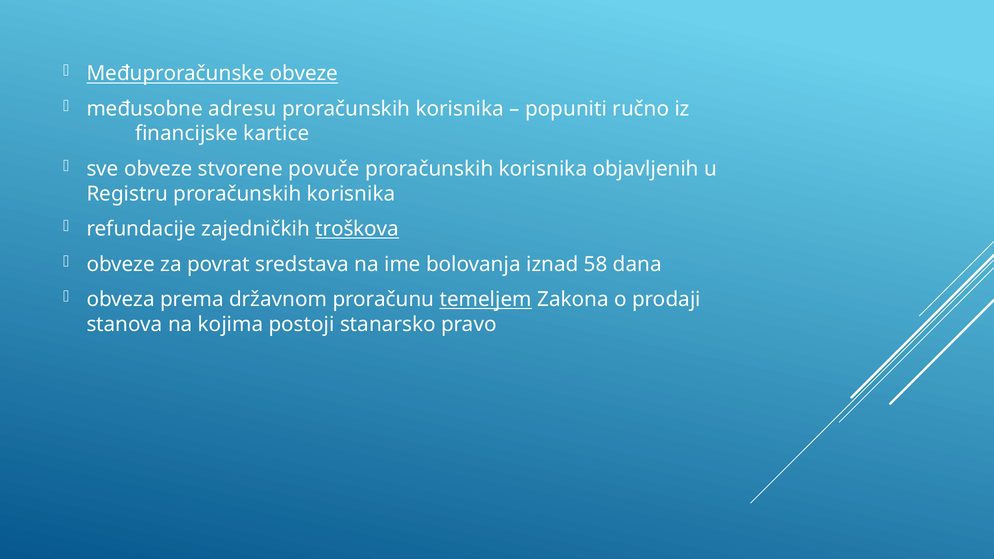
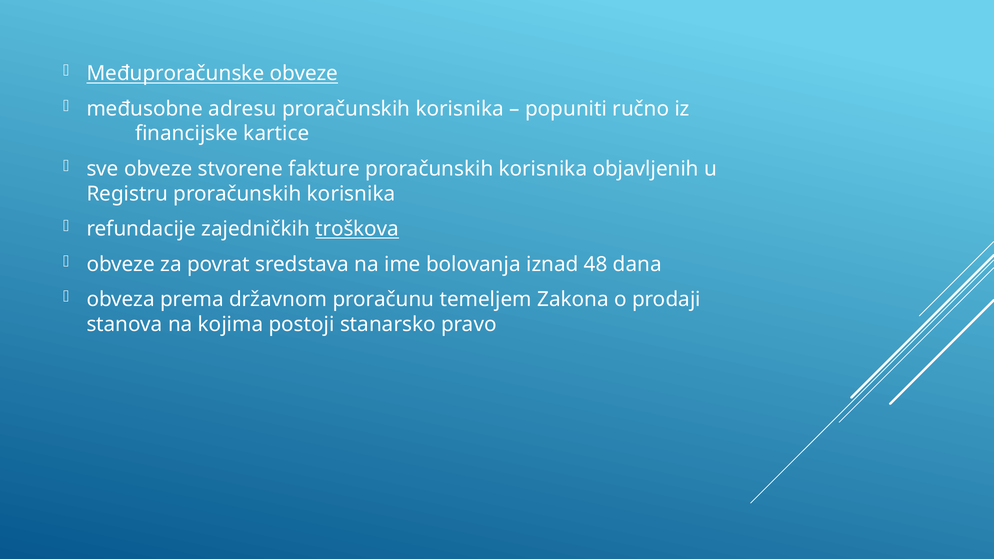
povuče: povuče -> fakture (324, 169)
58: 58 -> 48 (596, 264)
temeljem underline: present -> none (486, 300)
